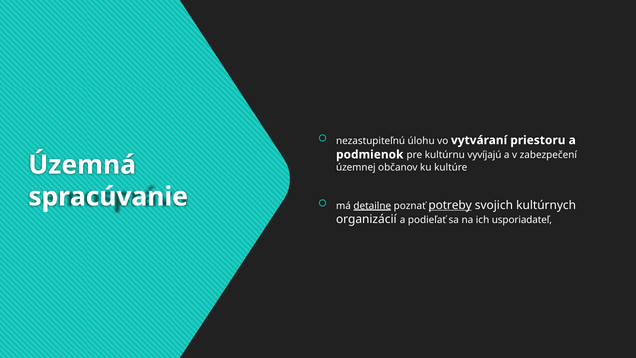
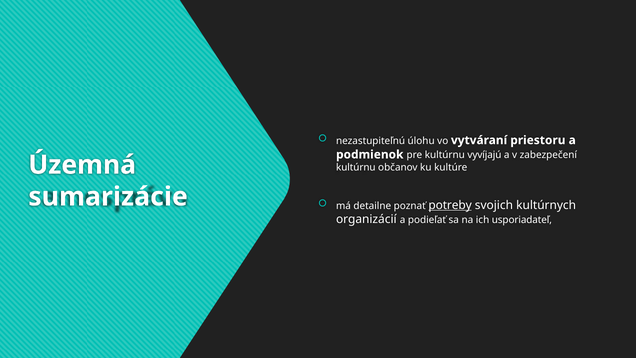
územnej: územnej -> kultúrnu (356, 167)
spracúvanie: spracúvanie -> sumarizácie (108, 197)
detailne underline: present -> none (372, 206)
